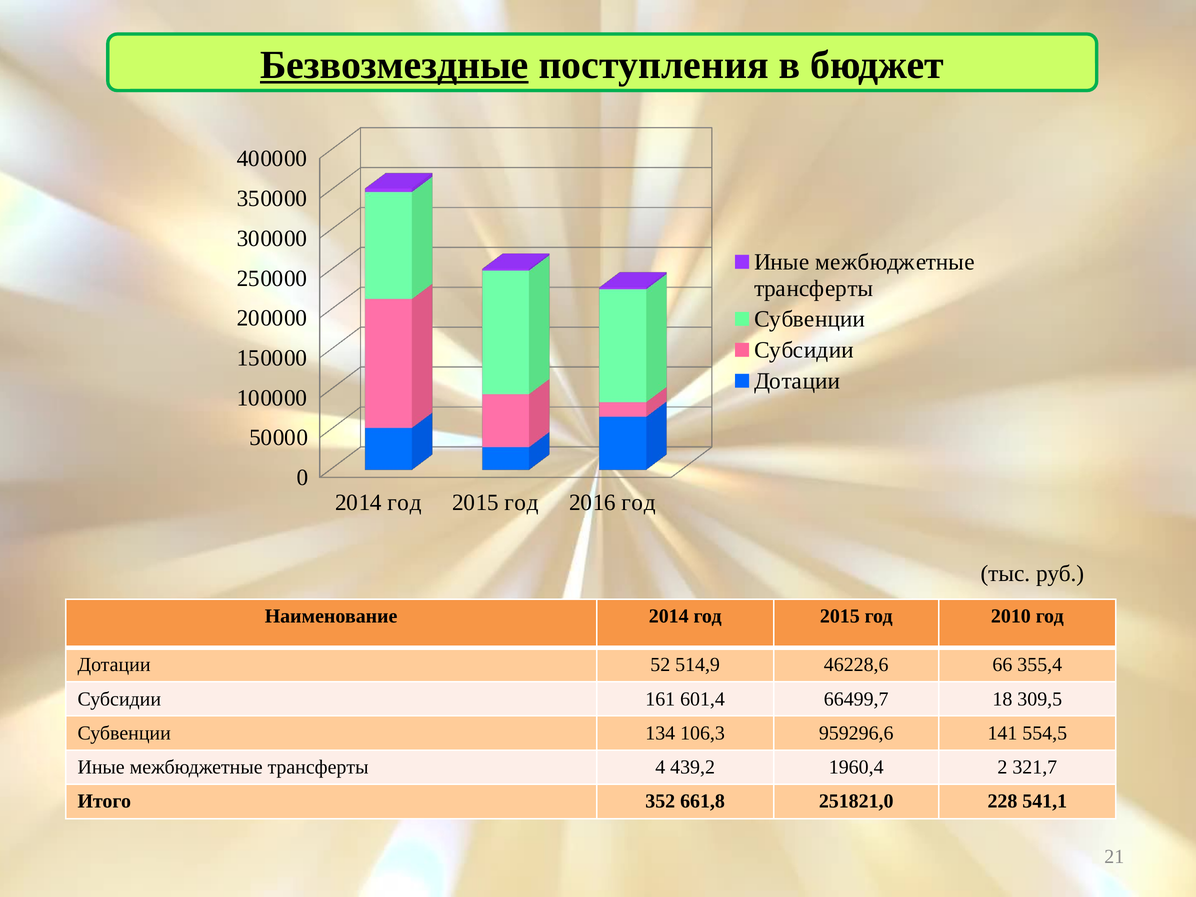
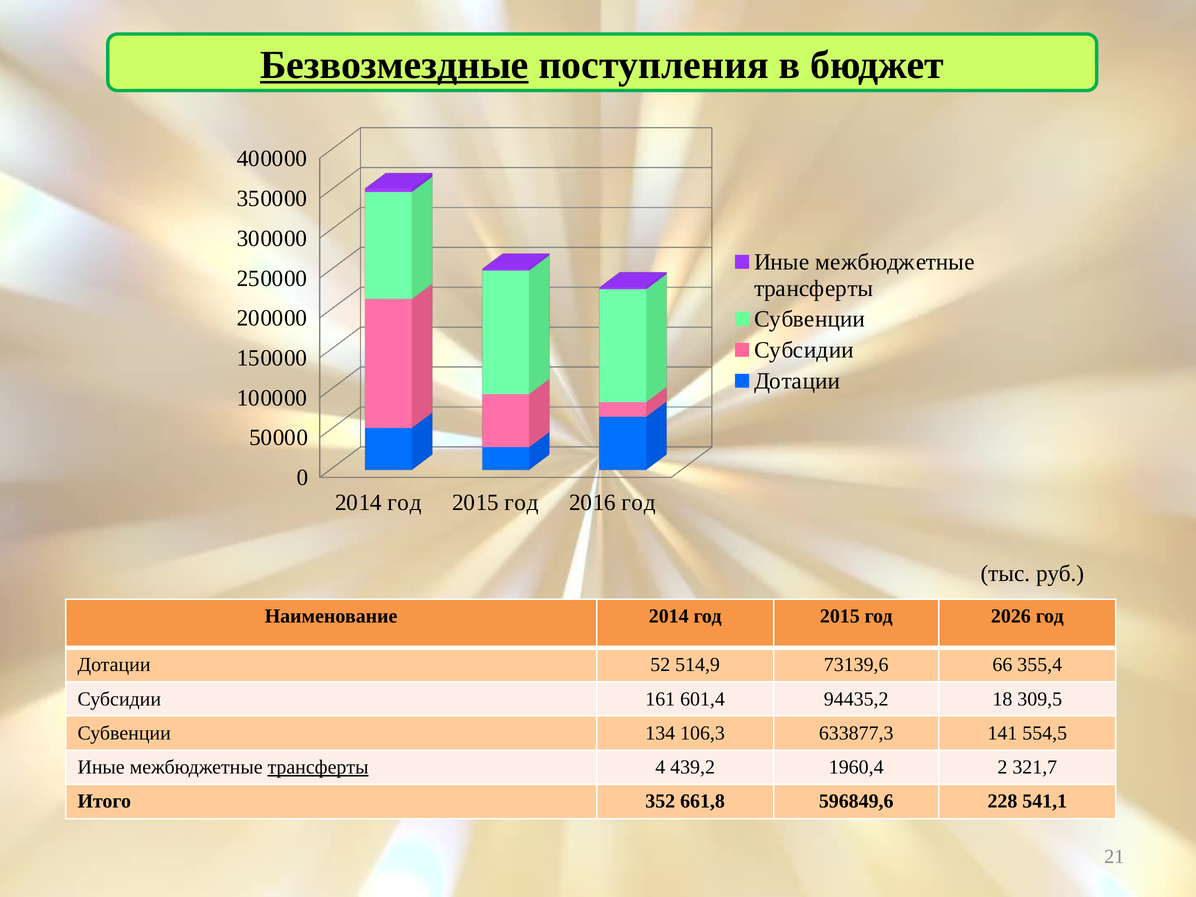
2010: 2010 -> 2026 (1011, 616)
46228,6: 46228,6 -> 73139,6 (856, 665)
66499,7: 66499,7 -> 94435,2 (856, 699)
959296,6: 959296,6 -> 633877,3 (856, 733)
трансферты underline: none -> present (318, 767)
251821,0: 251821,0 -> 596849,6 (856, 801)
